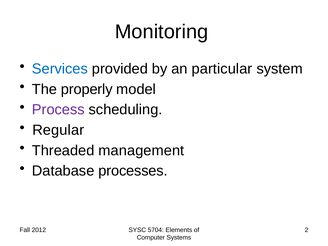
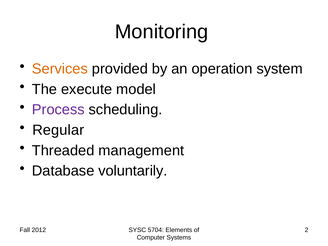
Services colour: blue -> orange (60, 69)
particular: particular -> operation (222, 69)
properly: properly -> execute (87, 89)
processes: processes -> voluntarily (133, 171)
